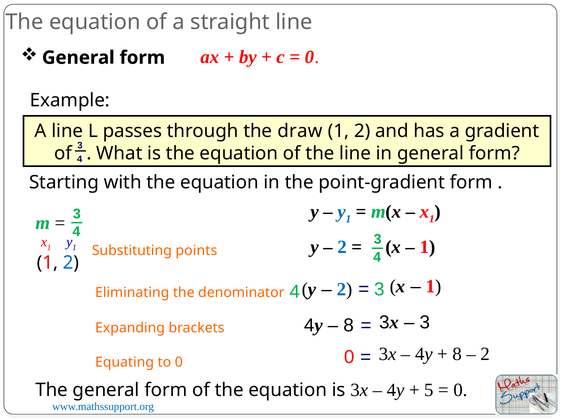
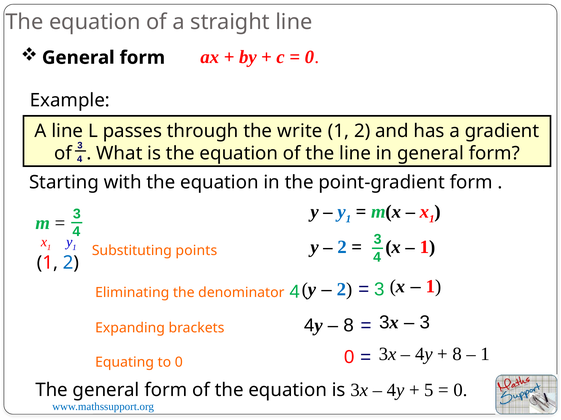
draw: draw -> write (300, 131)
2: 2 -> 1 (485, 355)
